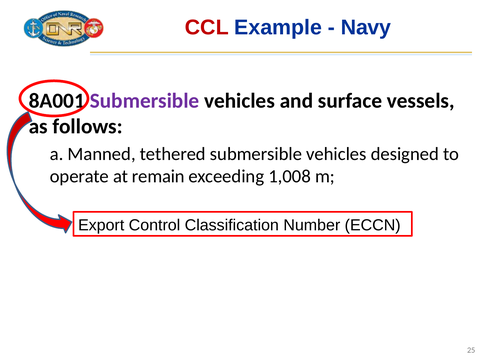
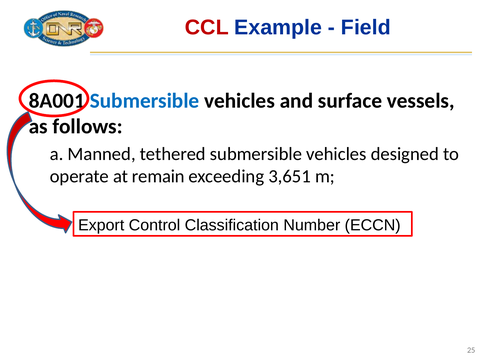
Navy: Navy -> Field (366, 27)
Submersible colour: purple -> blue (145, 101)
1,008: 1,008 -> 3,651 (290, 176)
